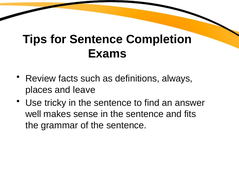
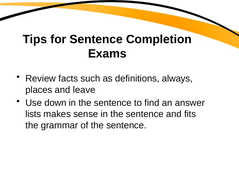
tricky: tricky -> down (55, 102)
well: well -> lists (33, 114)
